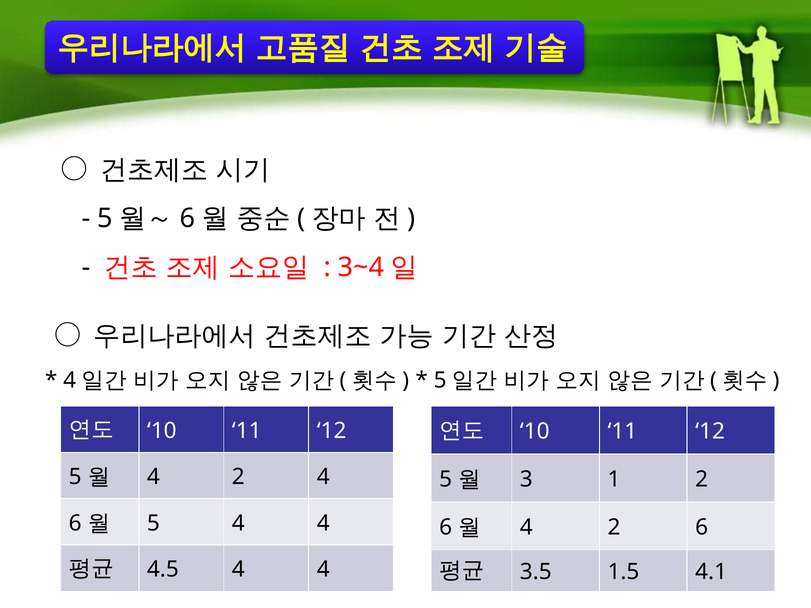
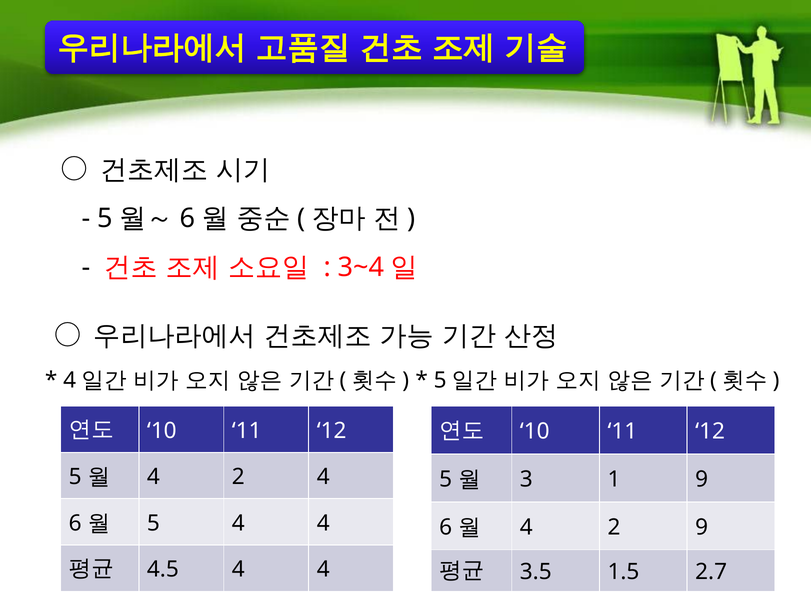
1 2: 2 -> 9 (702, 479)
4 2 6: 6 -> 9 (702, 527)
4.1: 4.1 -> 2.7 (711, 572)
